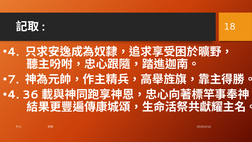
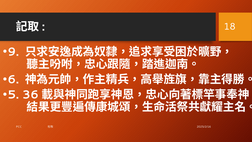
4: 4 -> 9 (13, 52)
7: 7 -> 6 (13, 79)
4: 4 -> 5 (13, 94)
